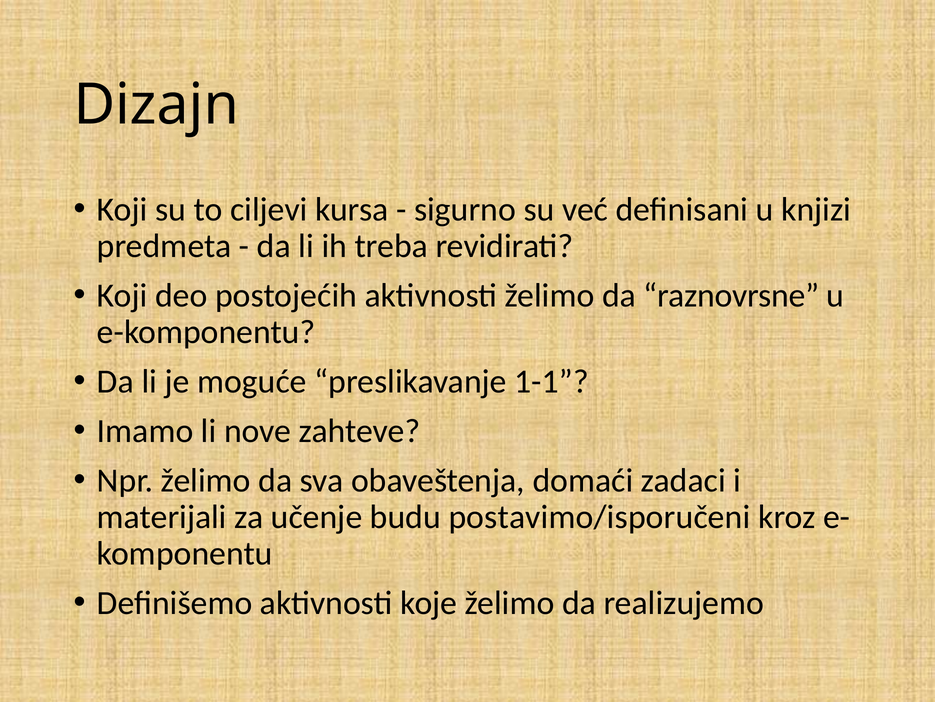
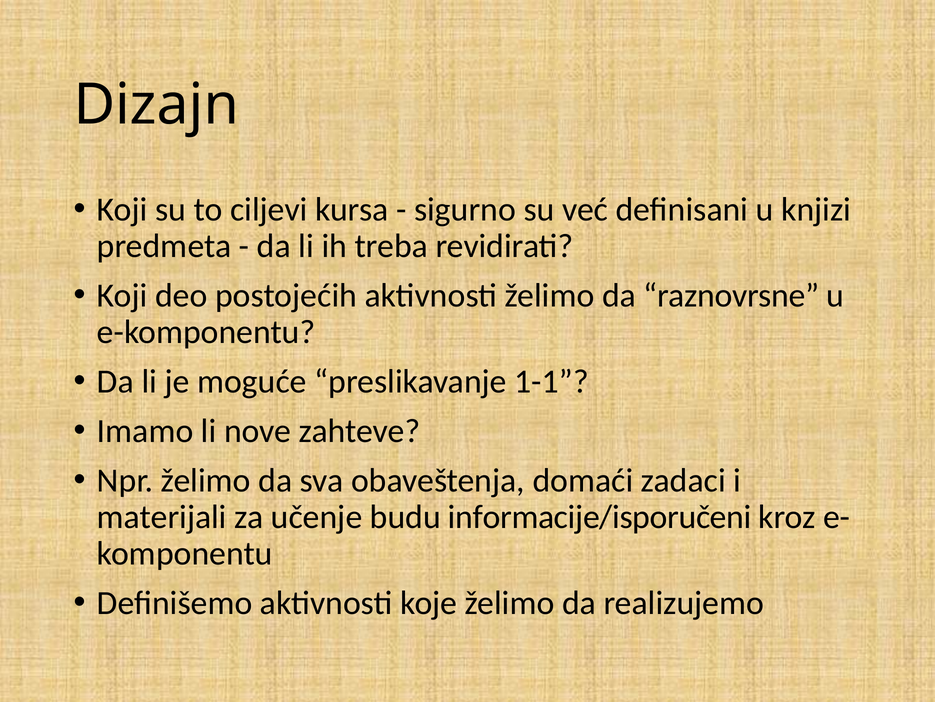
postavimo/isporučeni: postavimo/isporučeni -> informacije/isporučeni (600, 516)
